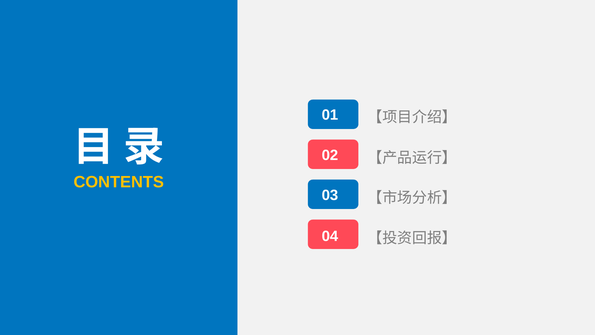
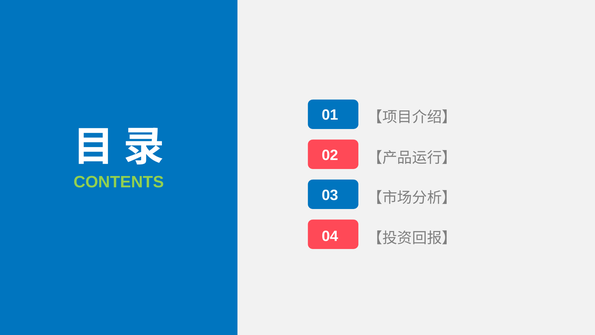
CONTENTS colour: yellow -> light green (119, 182)
